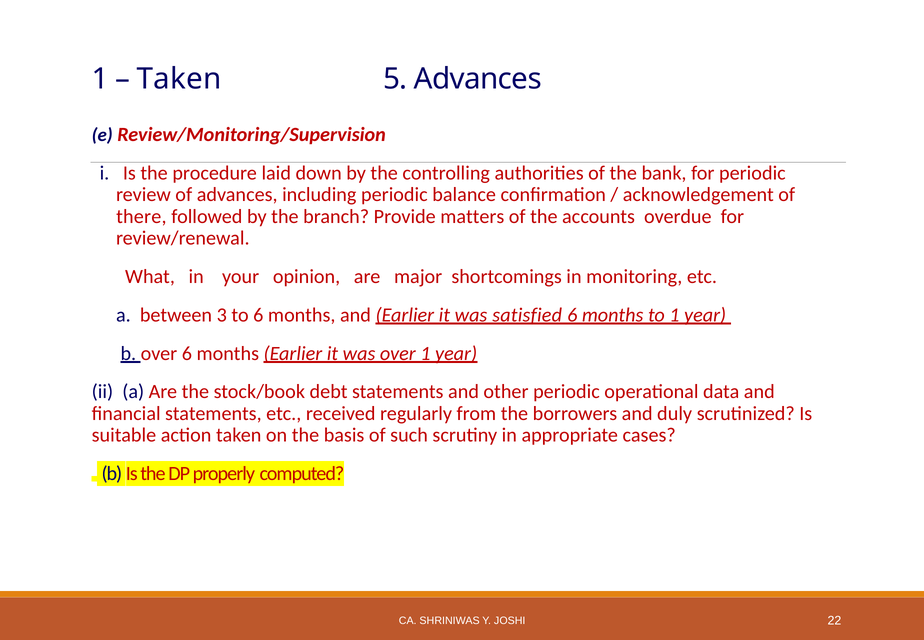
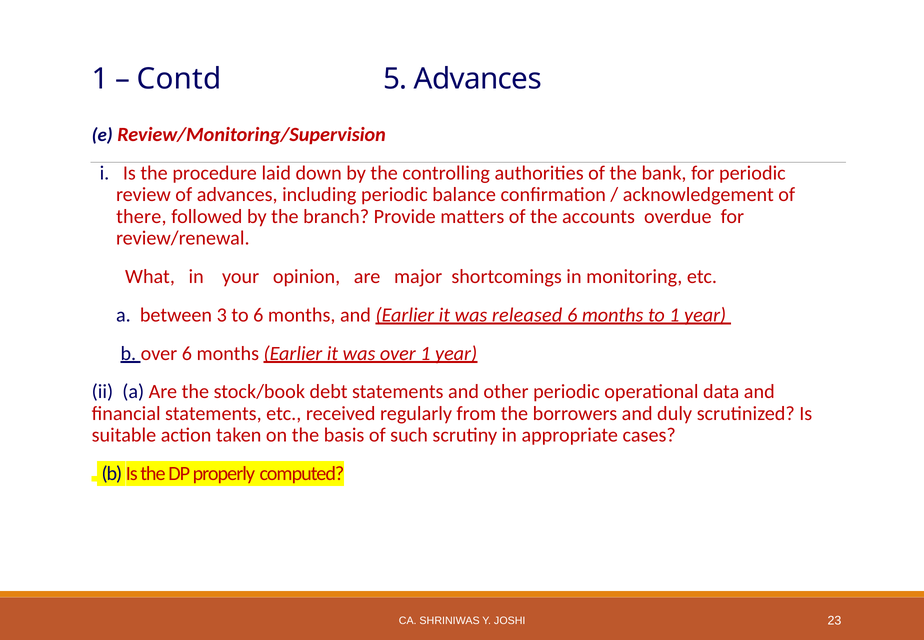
Taken: Taken -> Contd (179, 79)
satisfied: satisfied -> released (527, 315)
22: 22 -> 23 (834, 621)
